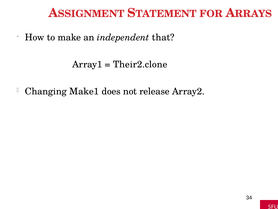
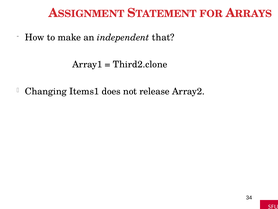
Their2.clone: Their2.clone -> Third2.clone (140, 64)
Make1: Make1 -> Items1 (84, 91)
